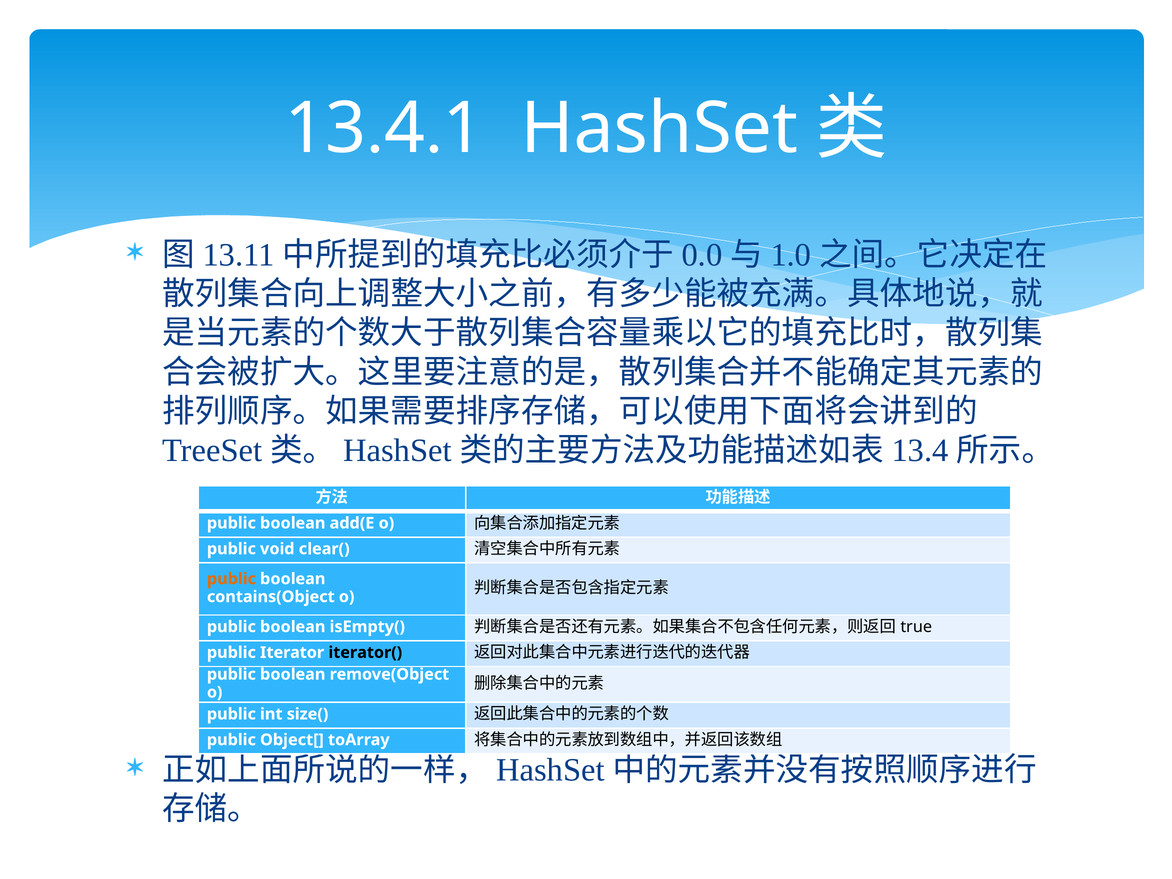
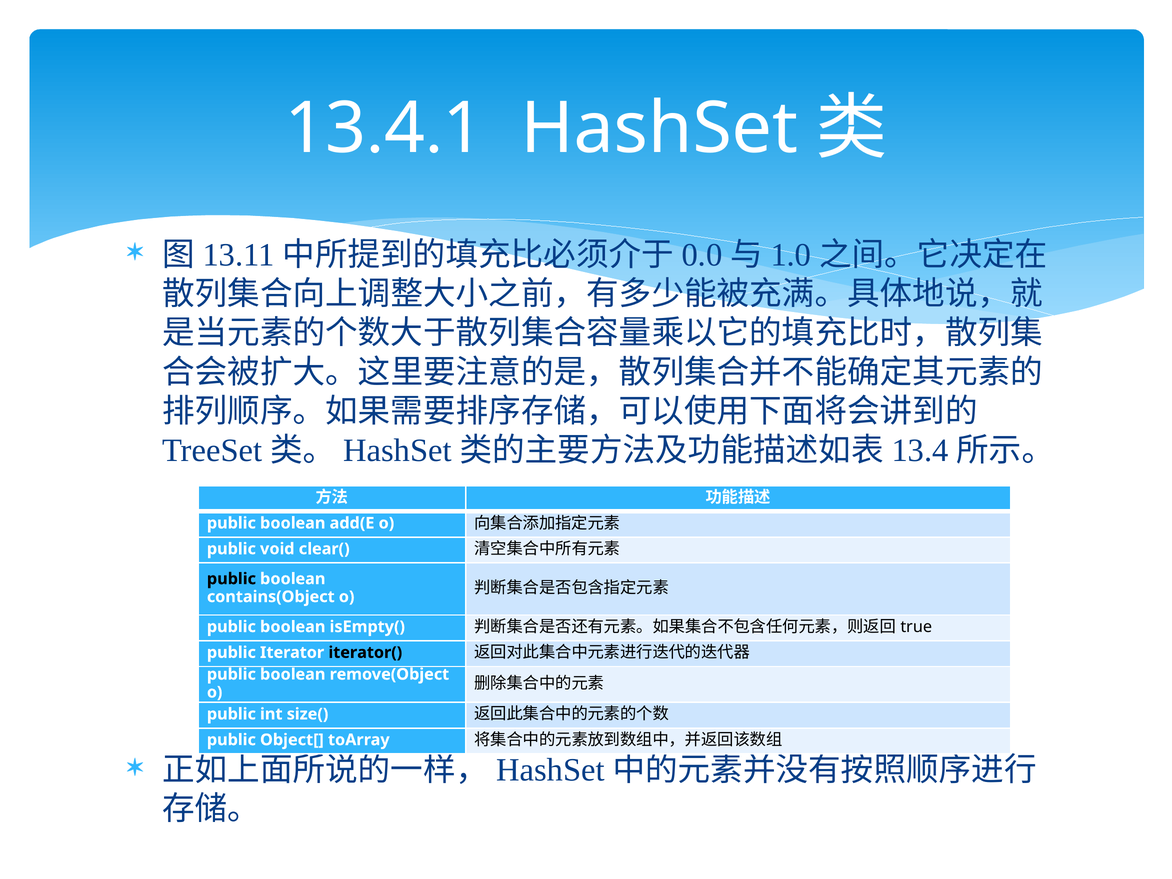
public colour: orange -> black (231, 579)
